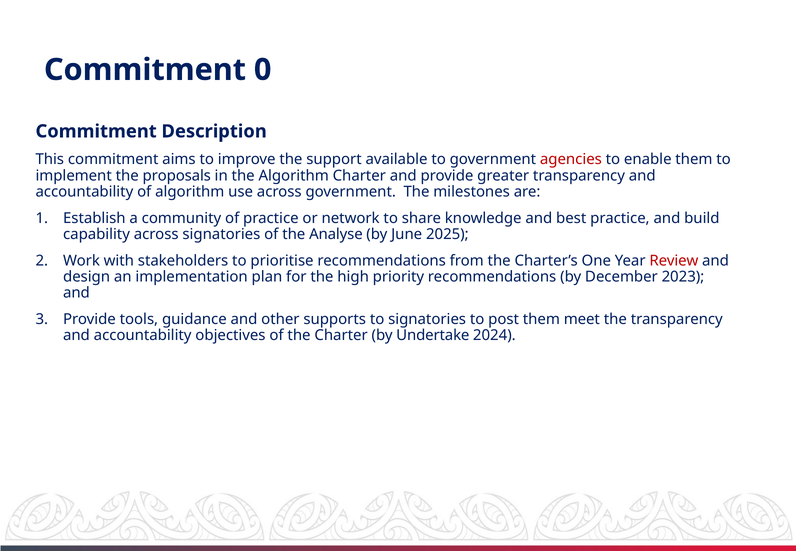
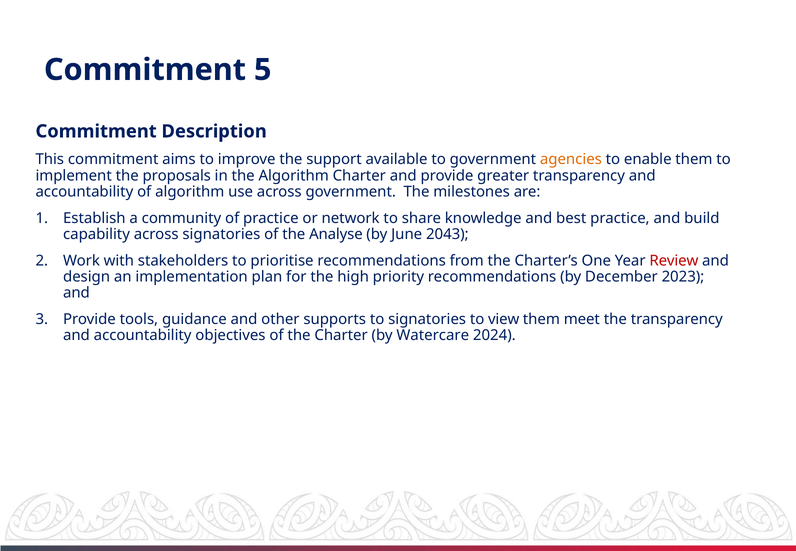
0: 0 -> 5 (263, 70)
agencies colour: red -> orange (571, 160)
2025: 2025 -> 2043 (447, 234)
post: post -> view (504, 319)
Undertake: Undertake -> Watercare (433, 335)
